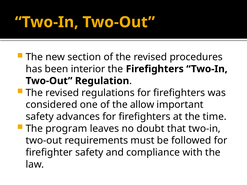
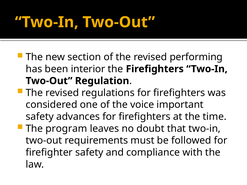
procedures: procedures -> performing (196, 57)
allow: allow -> voice (142, 105)
